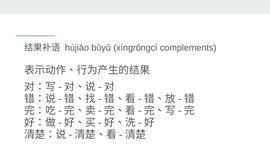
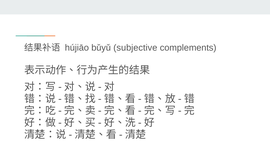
xíngróngcí: xíngróngcí -> subjective (135, 48)
